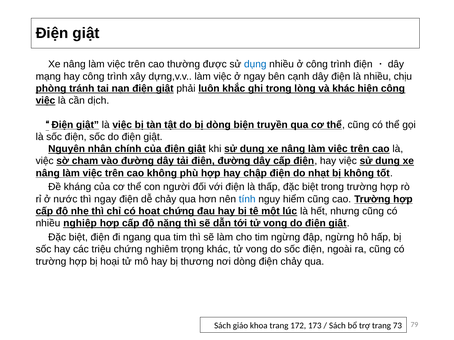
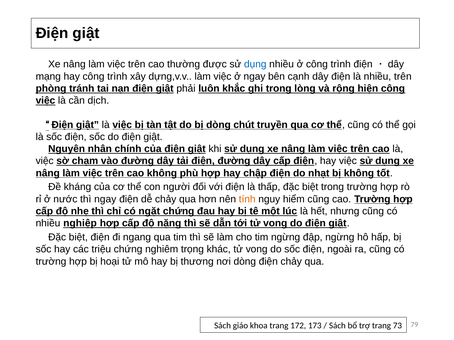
nhiều chịu: chịu -> trên (403, 76)
và khác: khác -> rộng (344, 89)
biện: biện -> chút (244, 125)
tính colour: blue -> orange (247, 199)
hoạt: hoạt -> ngặt (149, 211)
